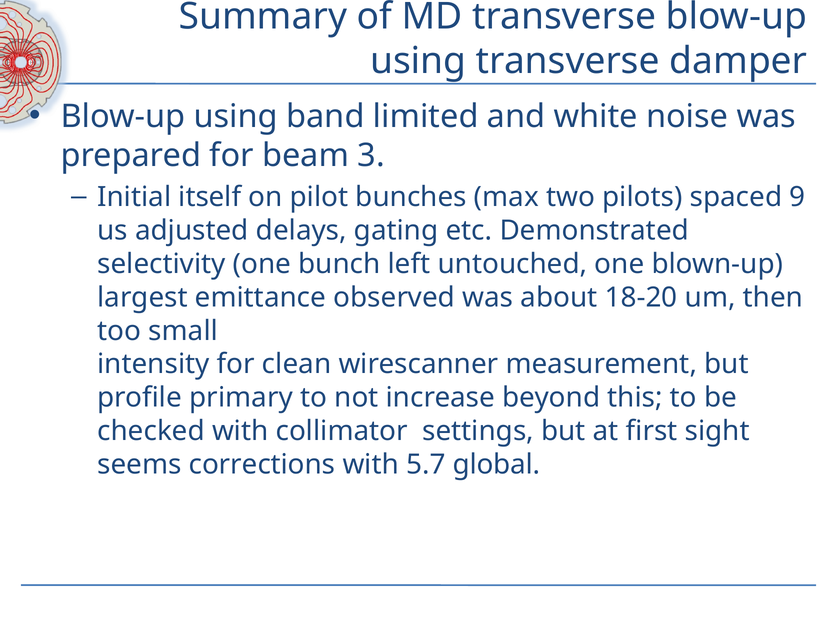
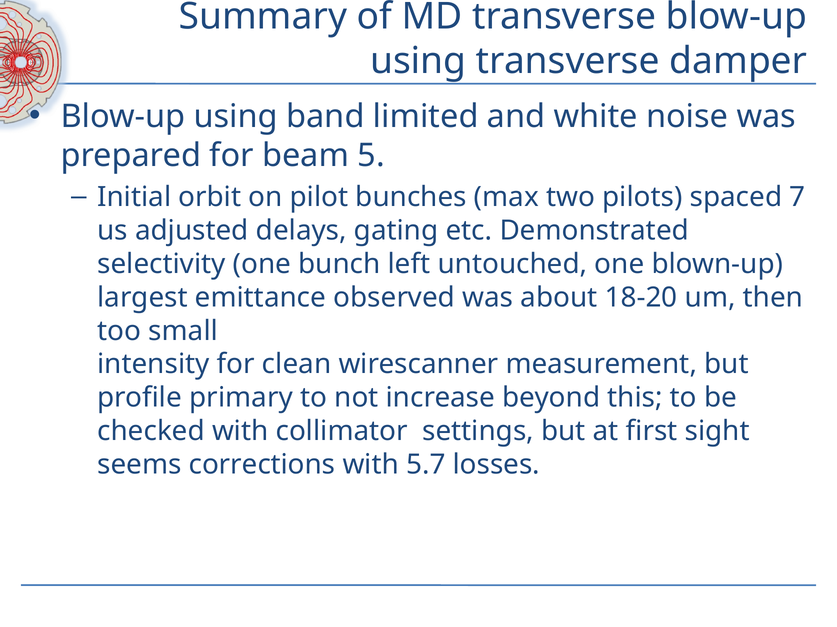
3: 3 -> 5 (371, 156)
itself: itself -> orbit (210, 197)
9: 9 -> 7 (797, 197)
global: global -> losses (496, 465)
